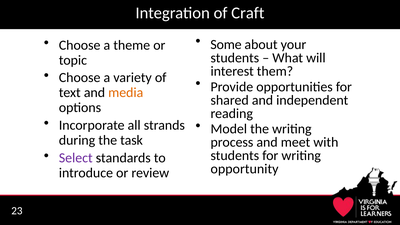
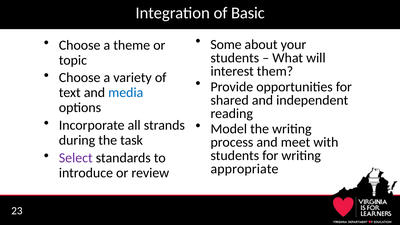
Craft: Craft -> Basic (248, 13)
media colour: orange -> blue (126, 93)
opportunity: opportunity -> appropriate (245, 169)
